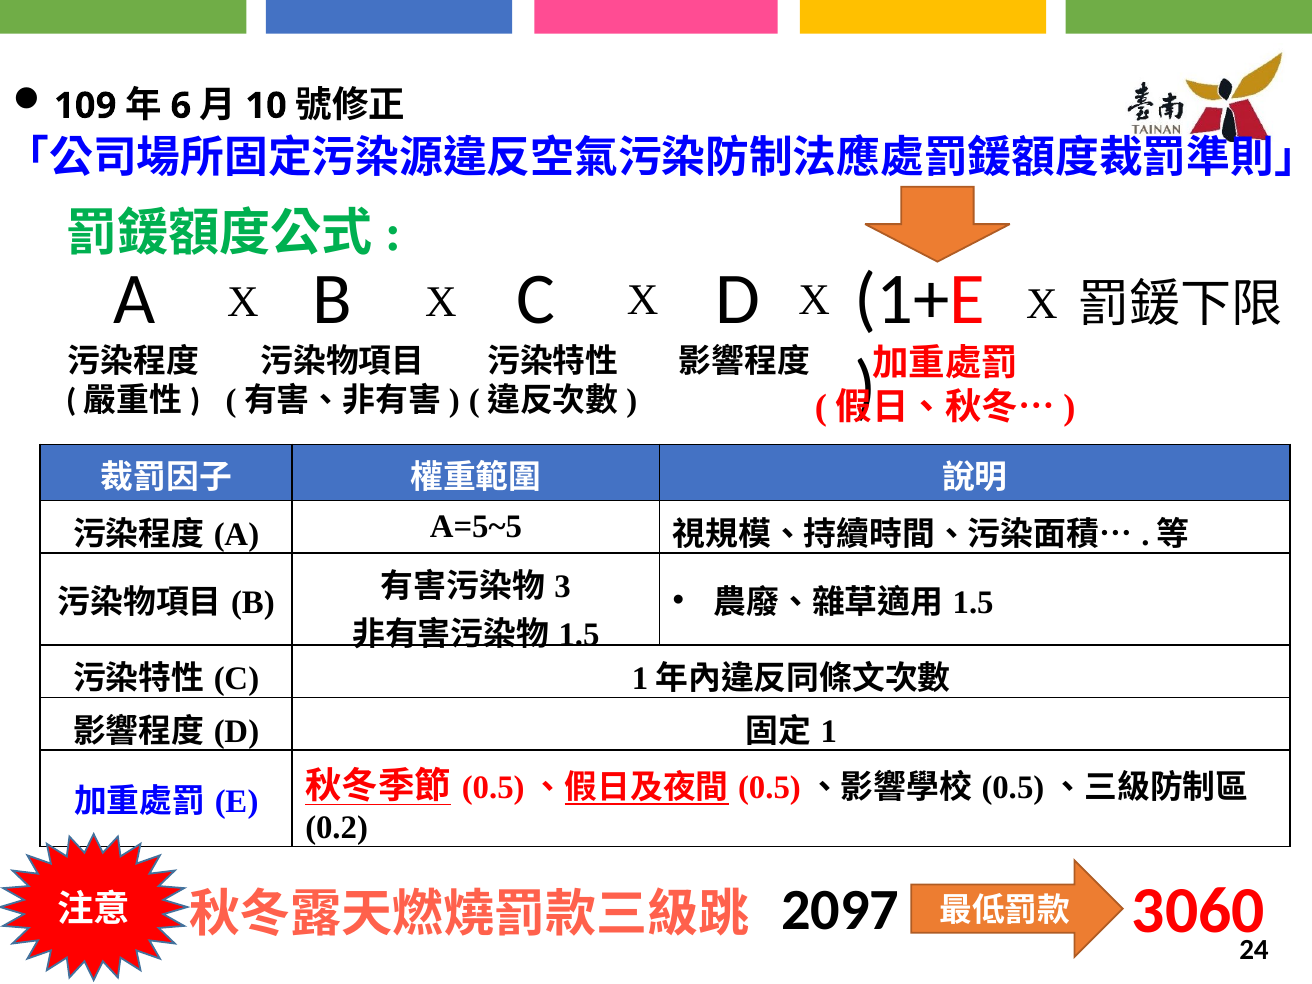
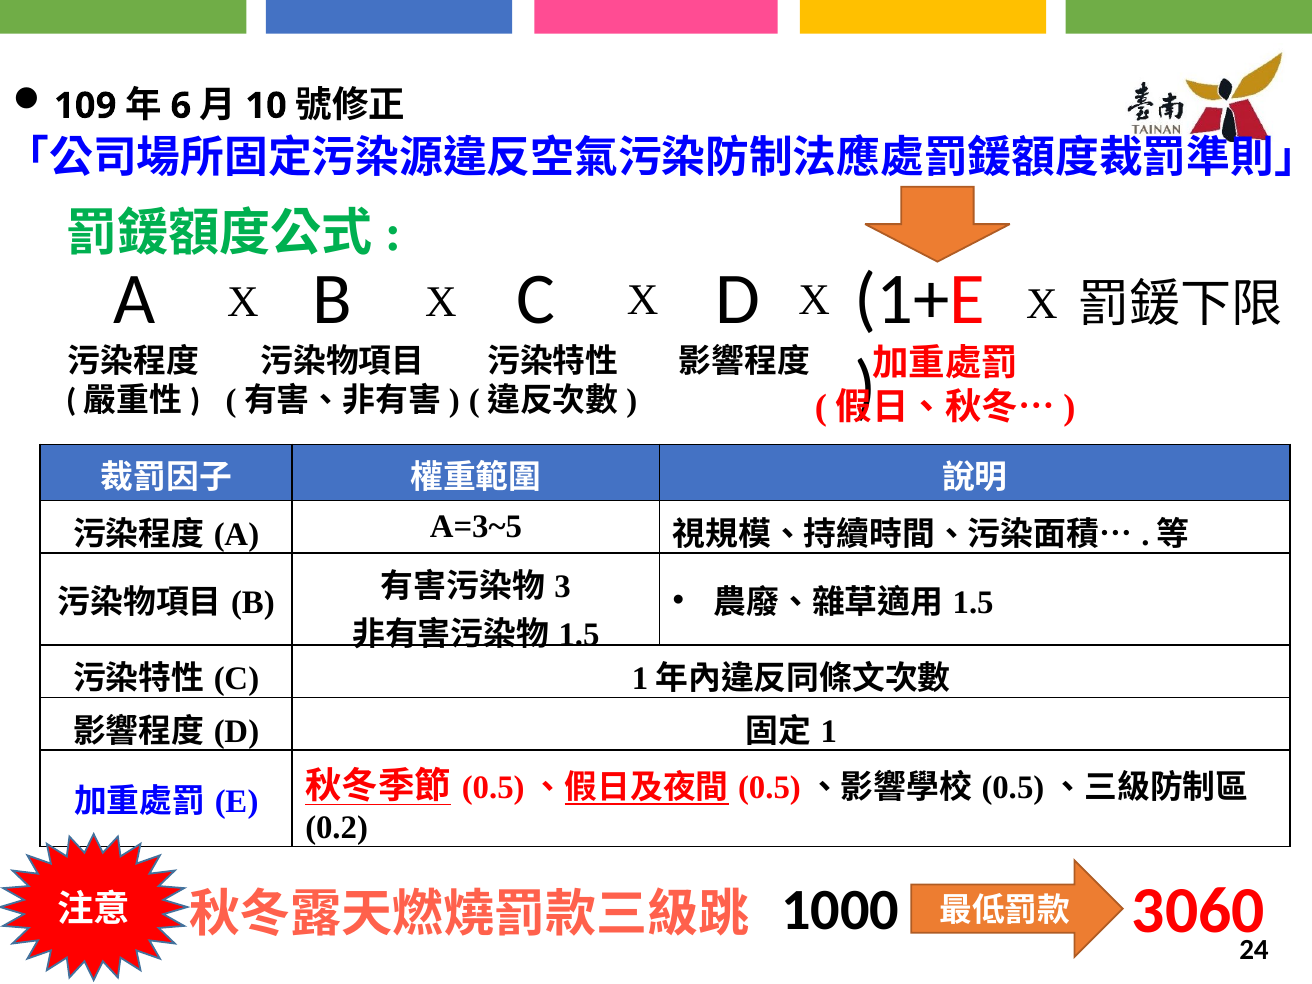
A=5~5: A=5~5 -> A=3~5 (476, 527)
2097: 2097 -> 1000 (840, 910)
